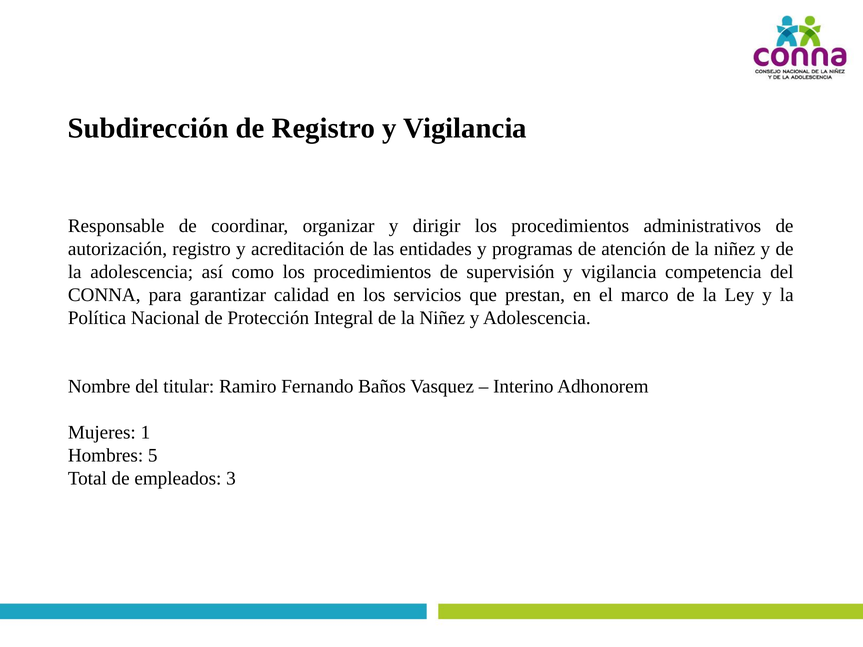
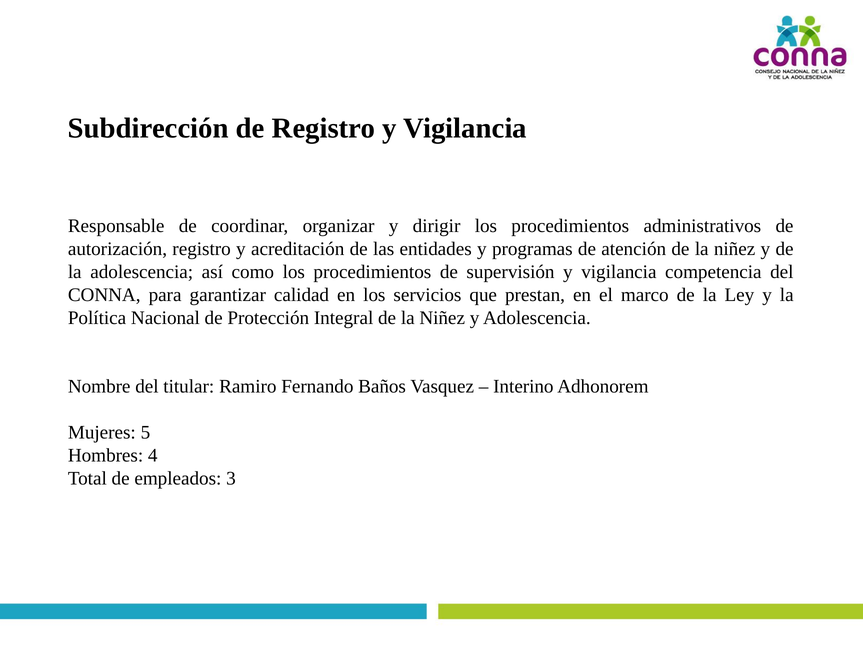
1: 1 -> 5 (146, 433)
5: 5 -> 4 (153, 456)
